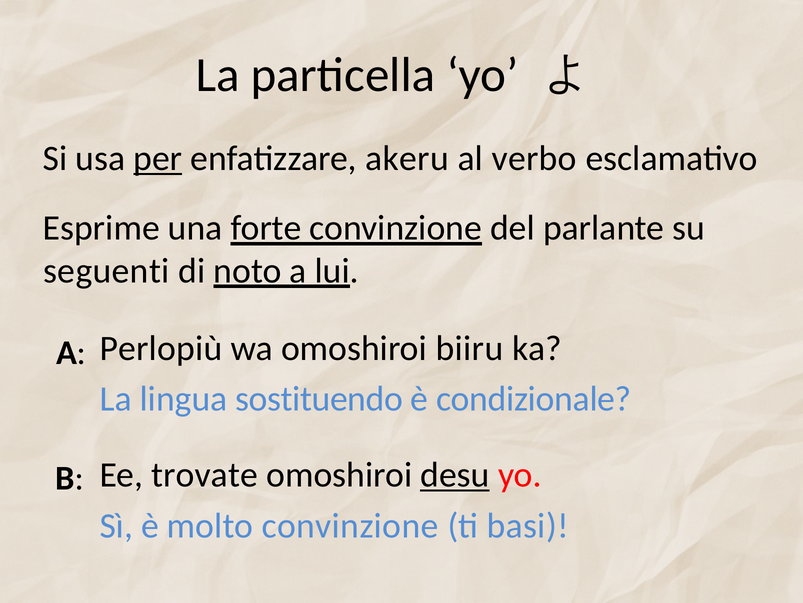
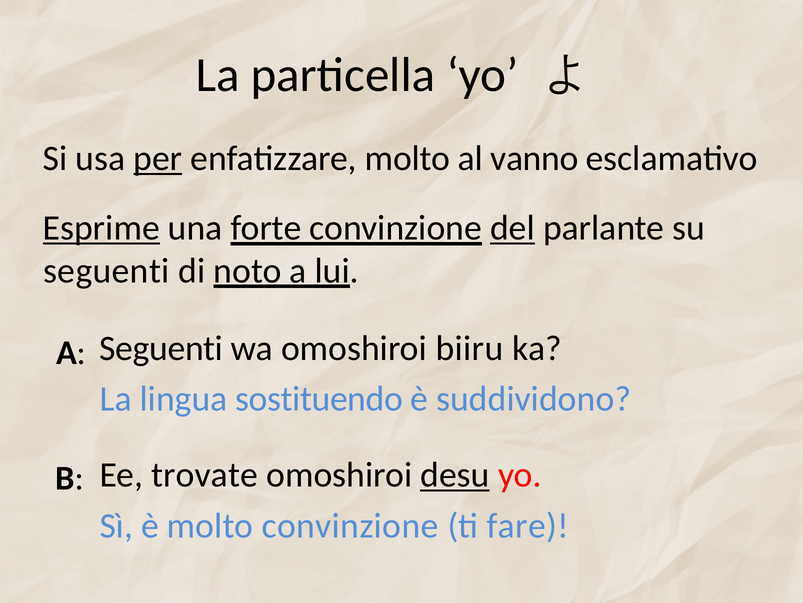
enfatizzare akeru: akeru -> molto (407, 158)
verbo: verbo -> vanno (535, 158)
Esprime underline: none -> present (101, 228)
del underline: none -> present (513, 228)
Perlopiù: Perlopiù -> Seguenti (161, 348)
condizionale: condizionale -> suddividono (534, 399)
basi: basi -> fare (528, 525)
